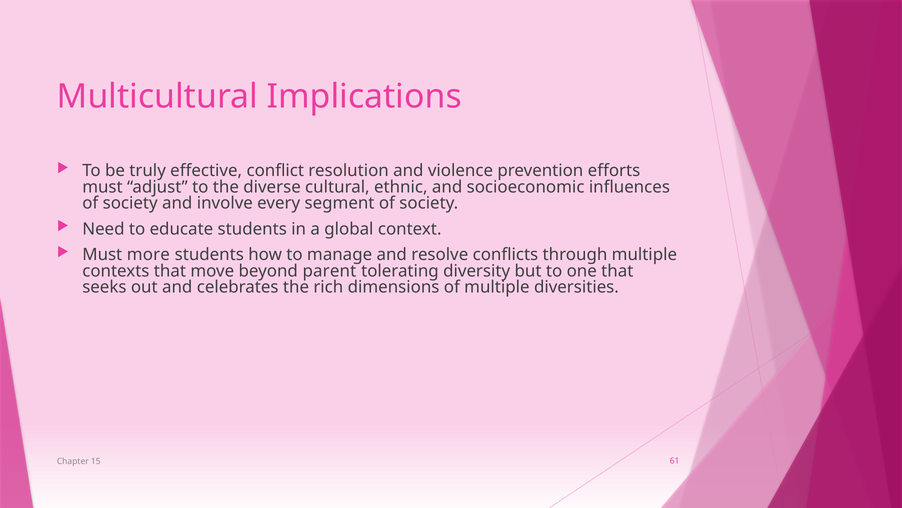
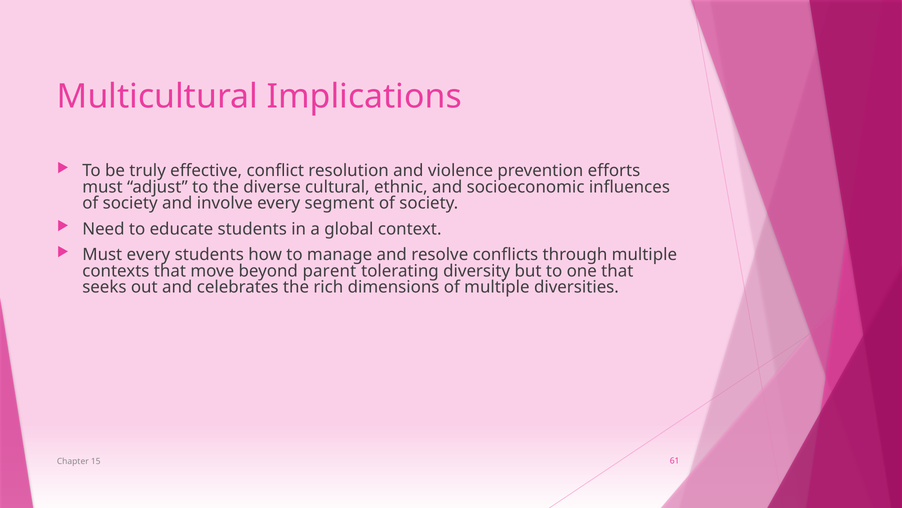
Must more: more -> every (148, 254)
